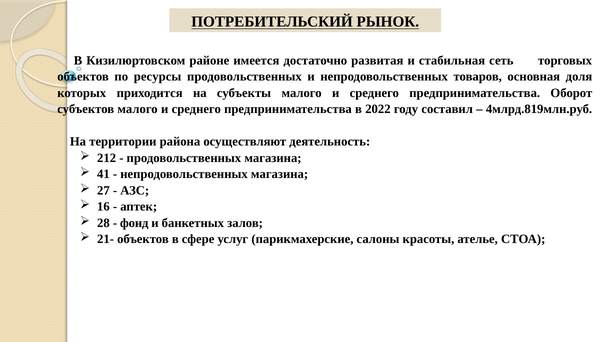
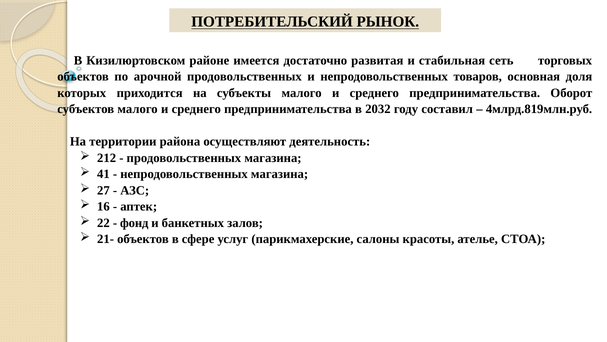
ресурсы: ресурсы -> арочной (158, 77)
2022: 2022 -> 2032 (378, 109)
28: 28 -> 22 (103, 223)
